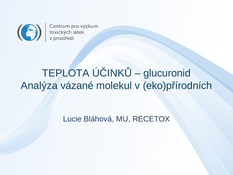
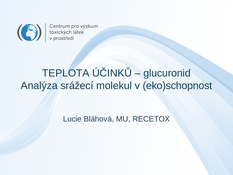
vázané: vázané -> srážecí (77, 86)
eko)přírodních: eko)přírodních -> eko)schopnost (177, 86)
